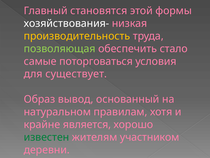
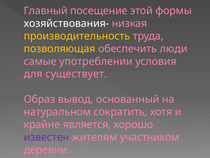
становятся: становятся -> посещение (99, 11)
позволяющая colour: light green -> yellow (60, 49)
стало: стало -> люди (174, 49)
поторговаться: поторговаться -> употреблении (96, 61)
правилам: правилам -> сократить (120, 112)
известен colour: green -> purple (46, 137)
